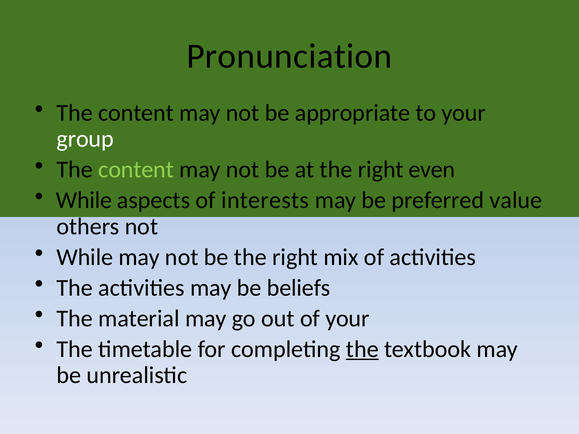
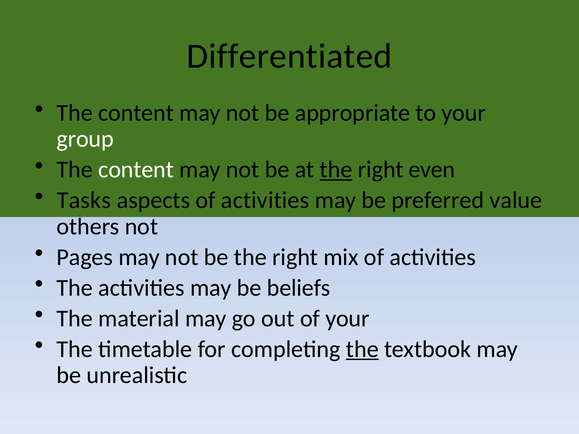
Pronunciation: Pronunciation -> Differentiated (289, 56)
content colour: light green -> white (136, 170)
the underline: none -> present (336, 170)
While: While -> Tasks (84, 200)
aspects of interests: interests -> activities (265, 200)
While: While -> Pages (85, 257)
